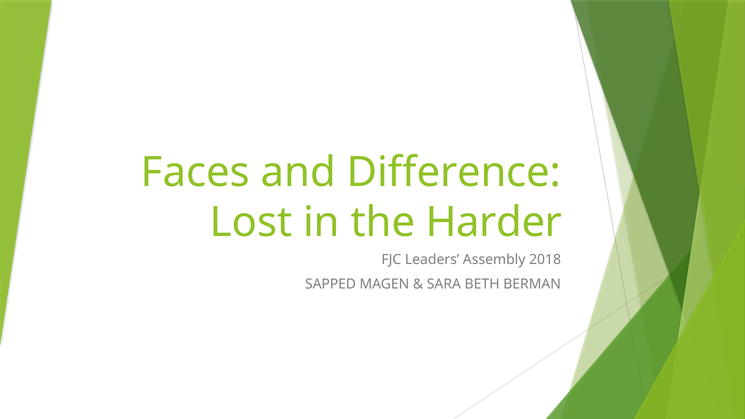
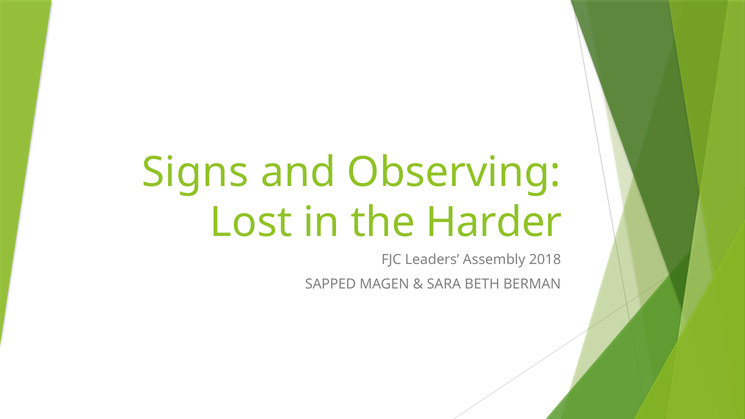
Faces: Faces -> Signs (195, 172)
Difference: Difference -> Observing (454, 172)
